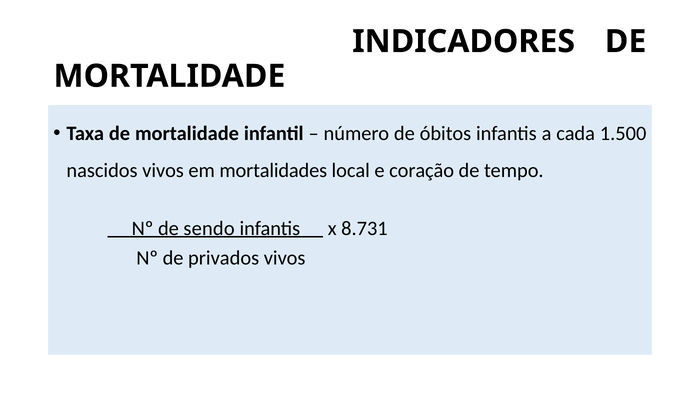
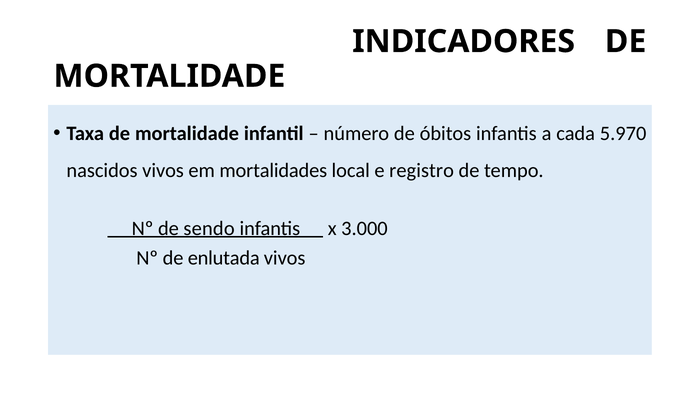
1.500: 1.500 -> 5.970 (623, 133)
coração: coração -> registro (422, 170)
8.731: 8.731 -> 3.000 (364, 229)
privados: privados -> enlutada (224, 258)
